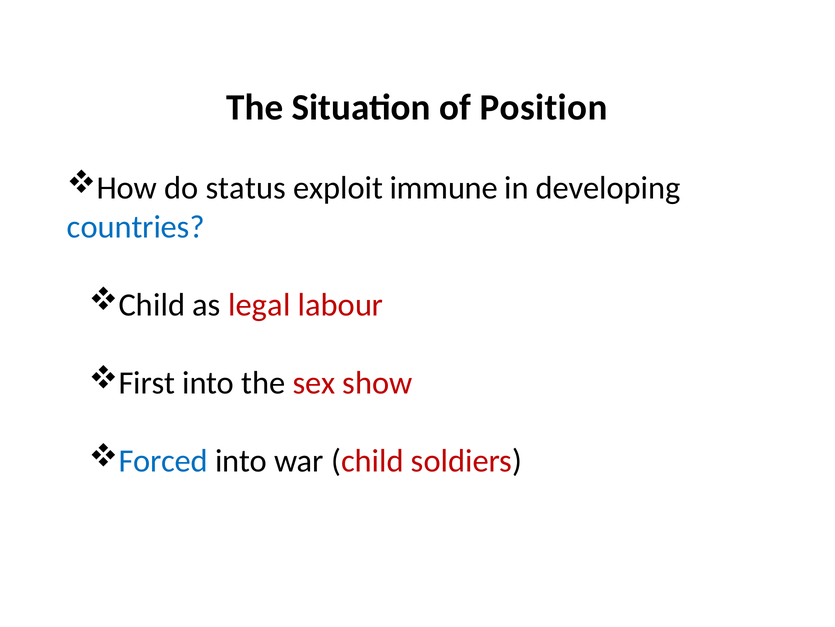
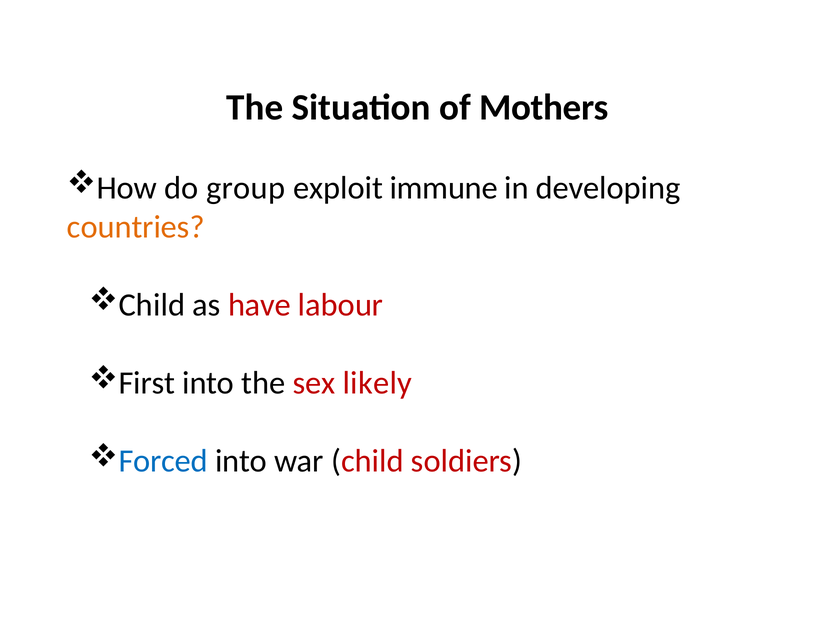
Position: Position -> Mothers (544, 107)
status: status -> group (246, 188)
countries colour: blue -> orange (136, 227)
legal: legal -> have (259, 305)
show: show -> likely (377, 383)
